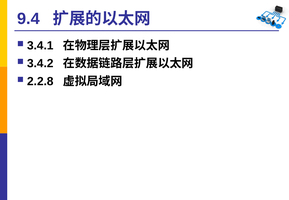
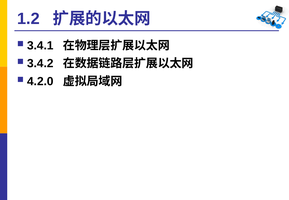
9.4: 9.4 -> 1.2 (28, 19)
2.2.8: 2.2.8 -> 4.2.0 (40, 81)
